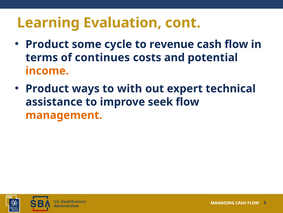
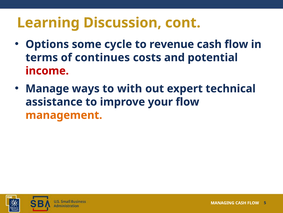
Evaluation: Evaluation -> Discussion (122, 23)
Product: Product -> Options (47, 44)
income colour: orange -> red (47, 71)
Product: Product -> Manage (47, 88)
seek: seek -> your (160, 102)
